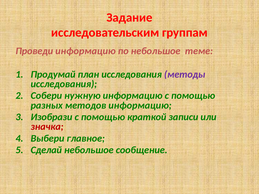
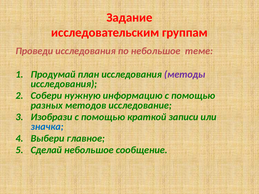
Проведи информацию: информацию -> исследования (86, 51)
методов информацию: информацию -> исследование (140, 105)
значка colour: red -> blue (47, 127)
